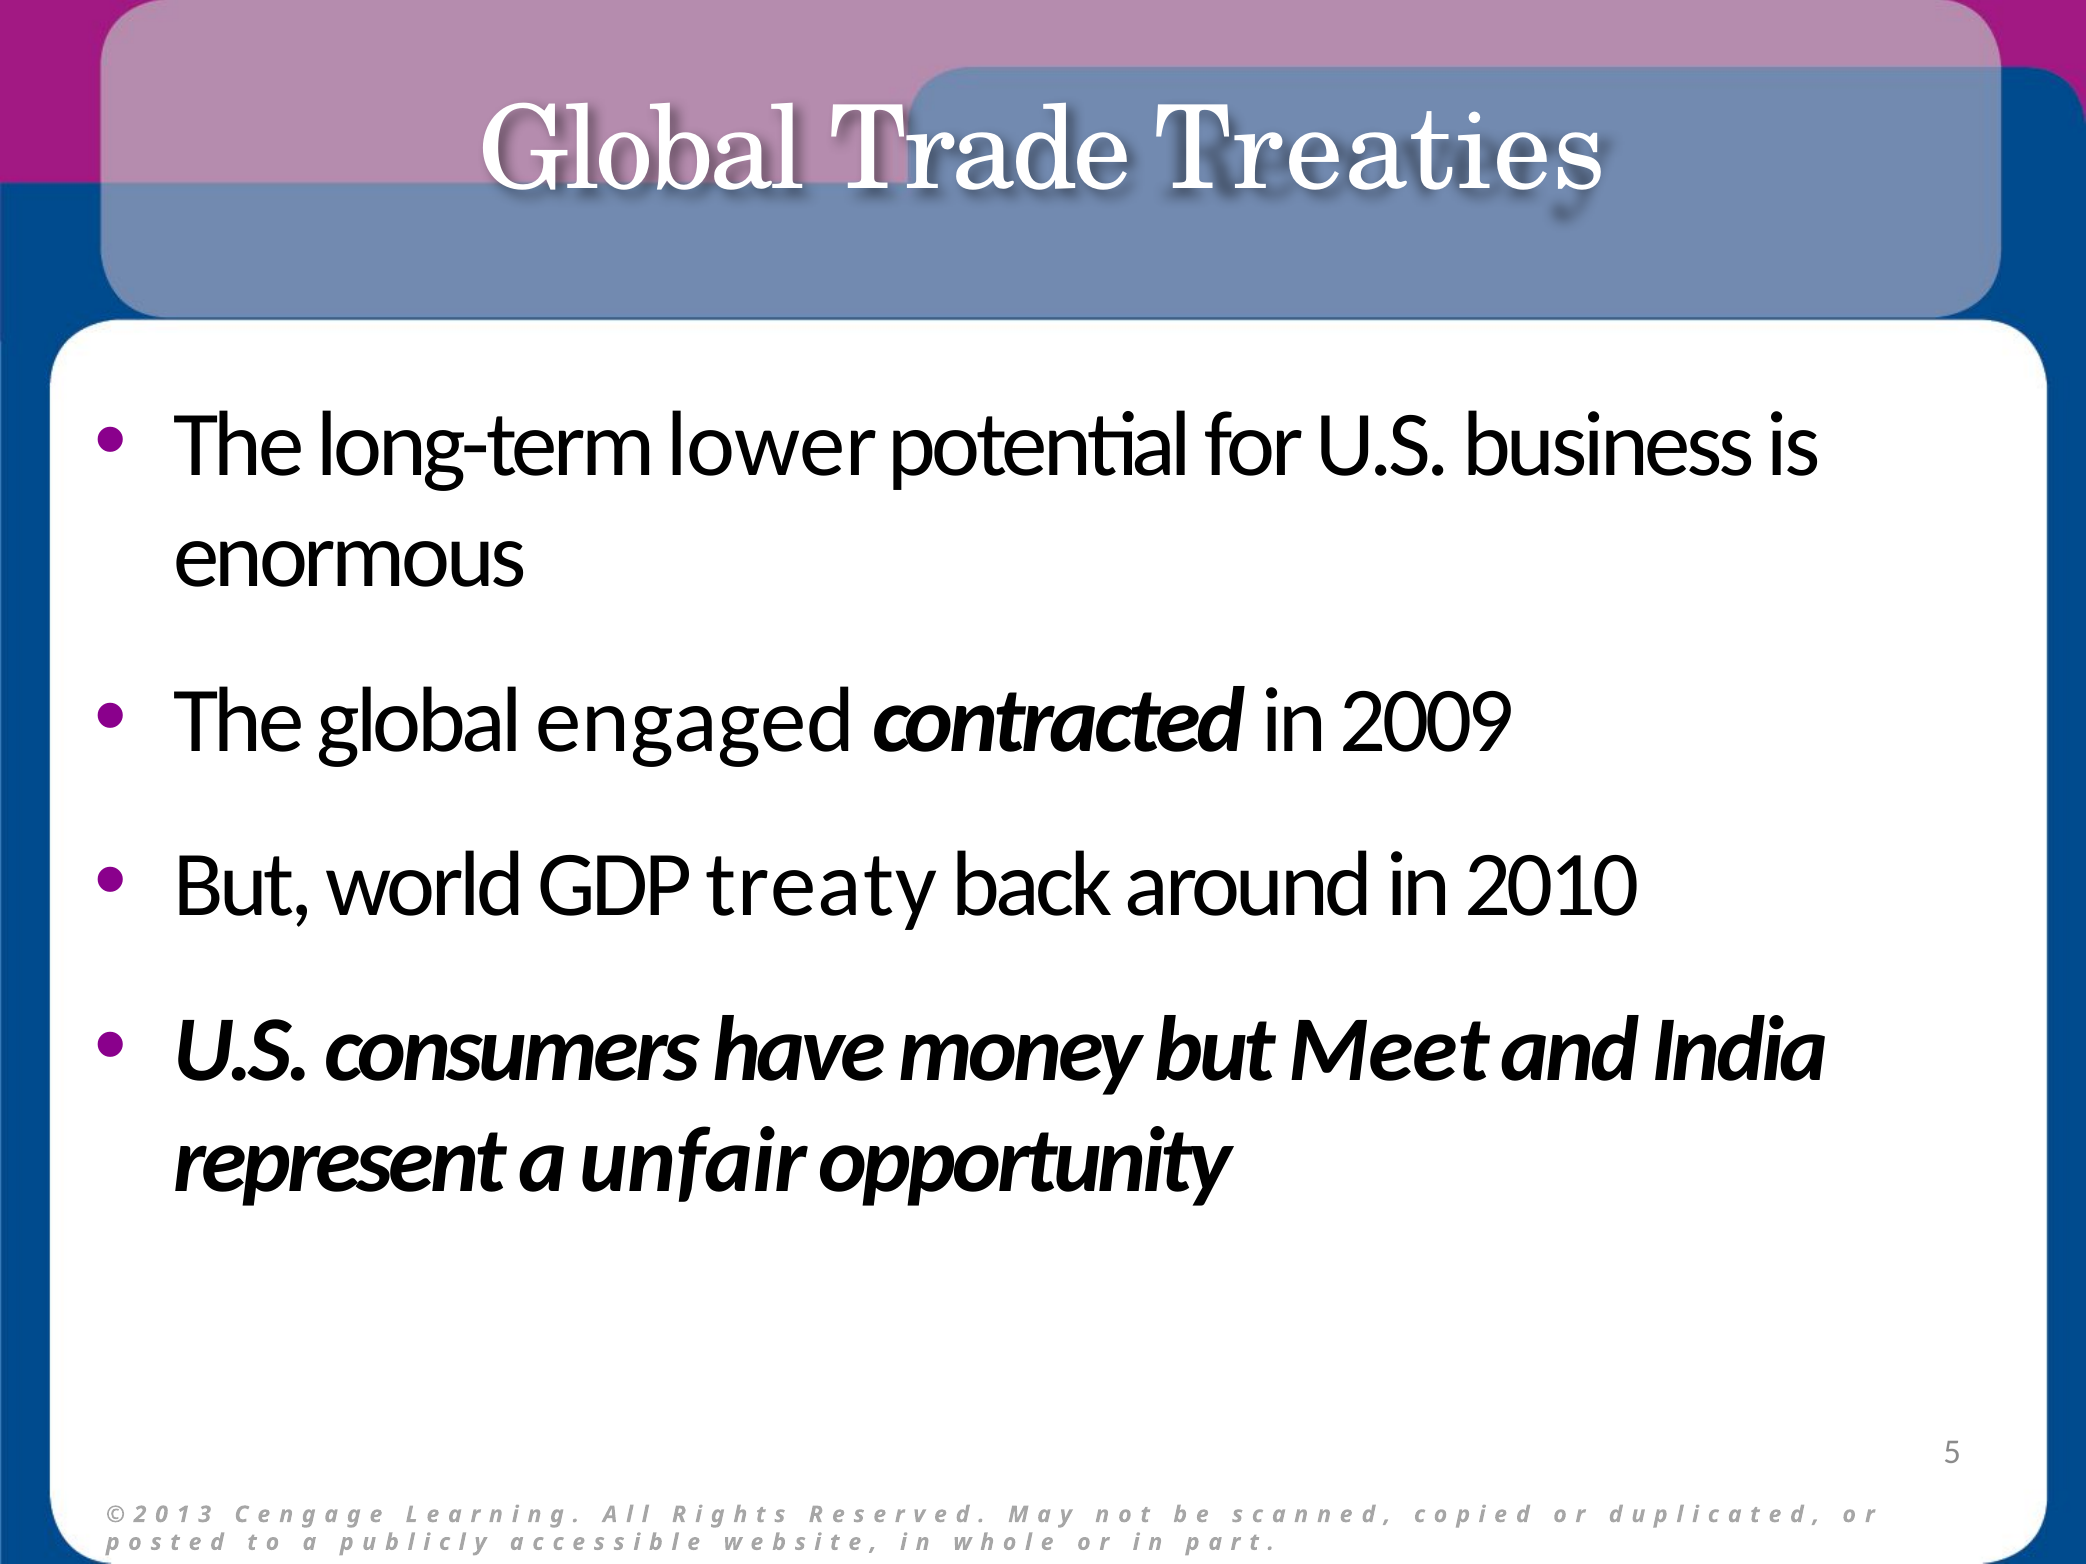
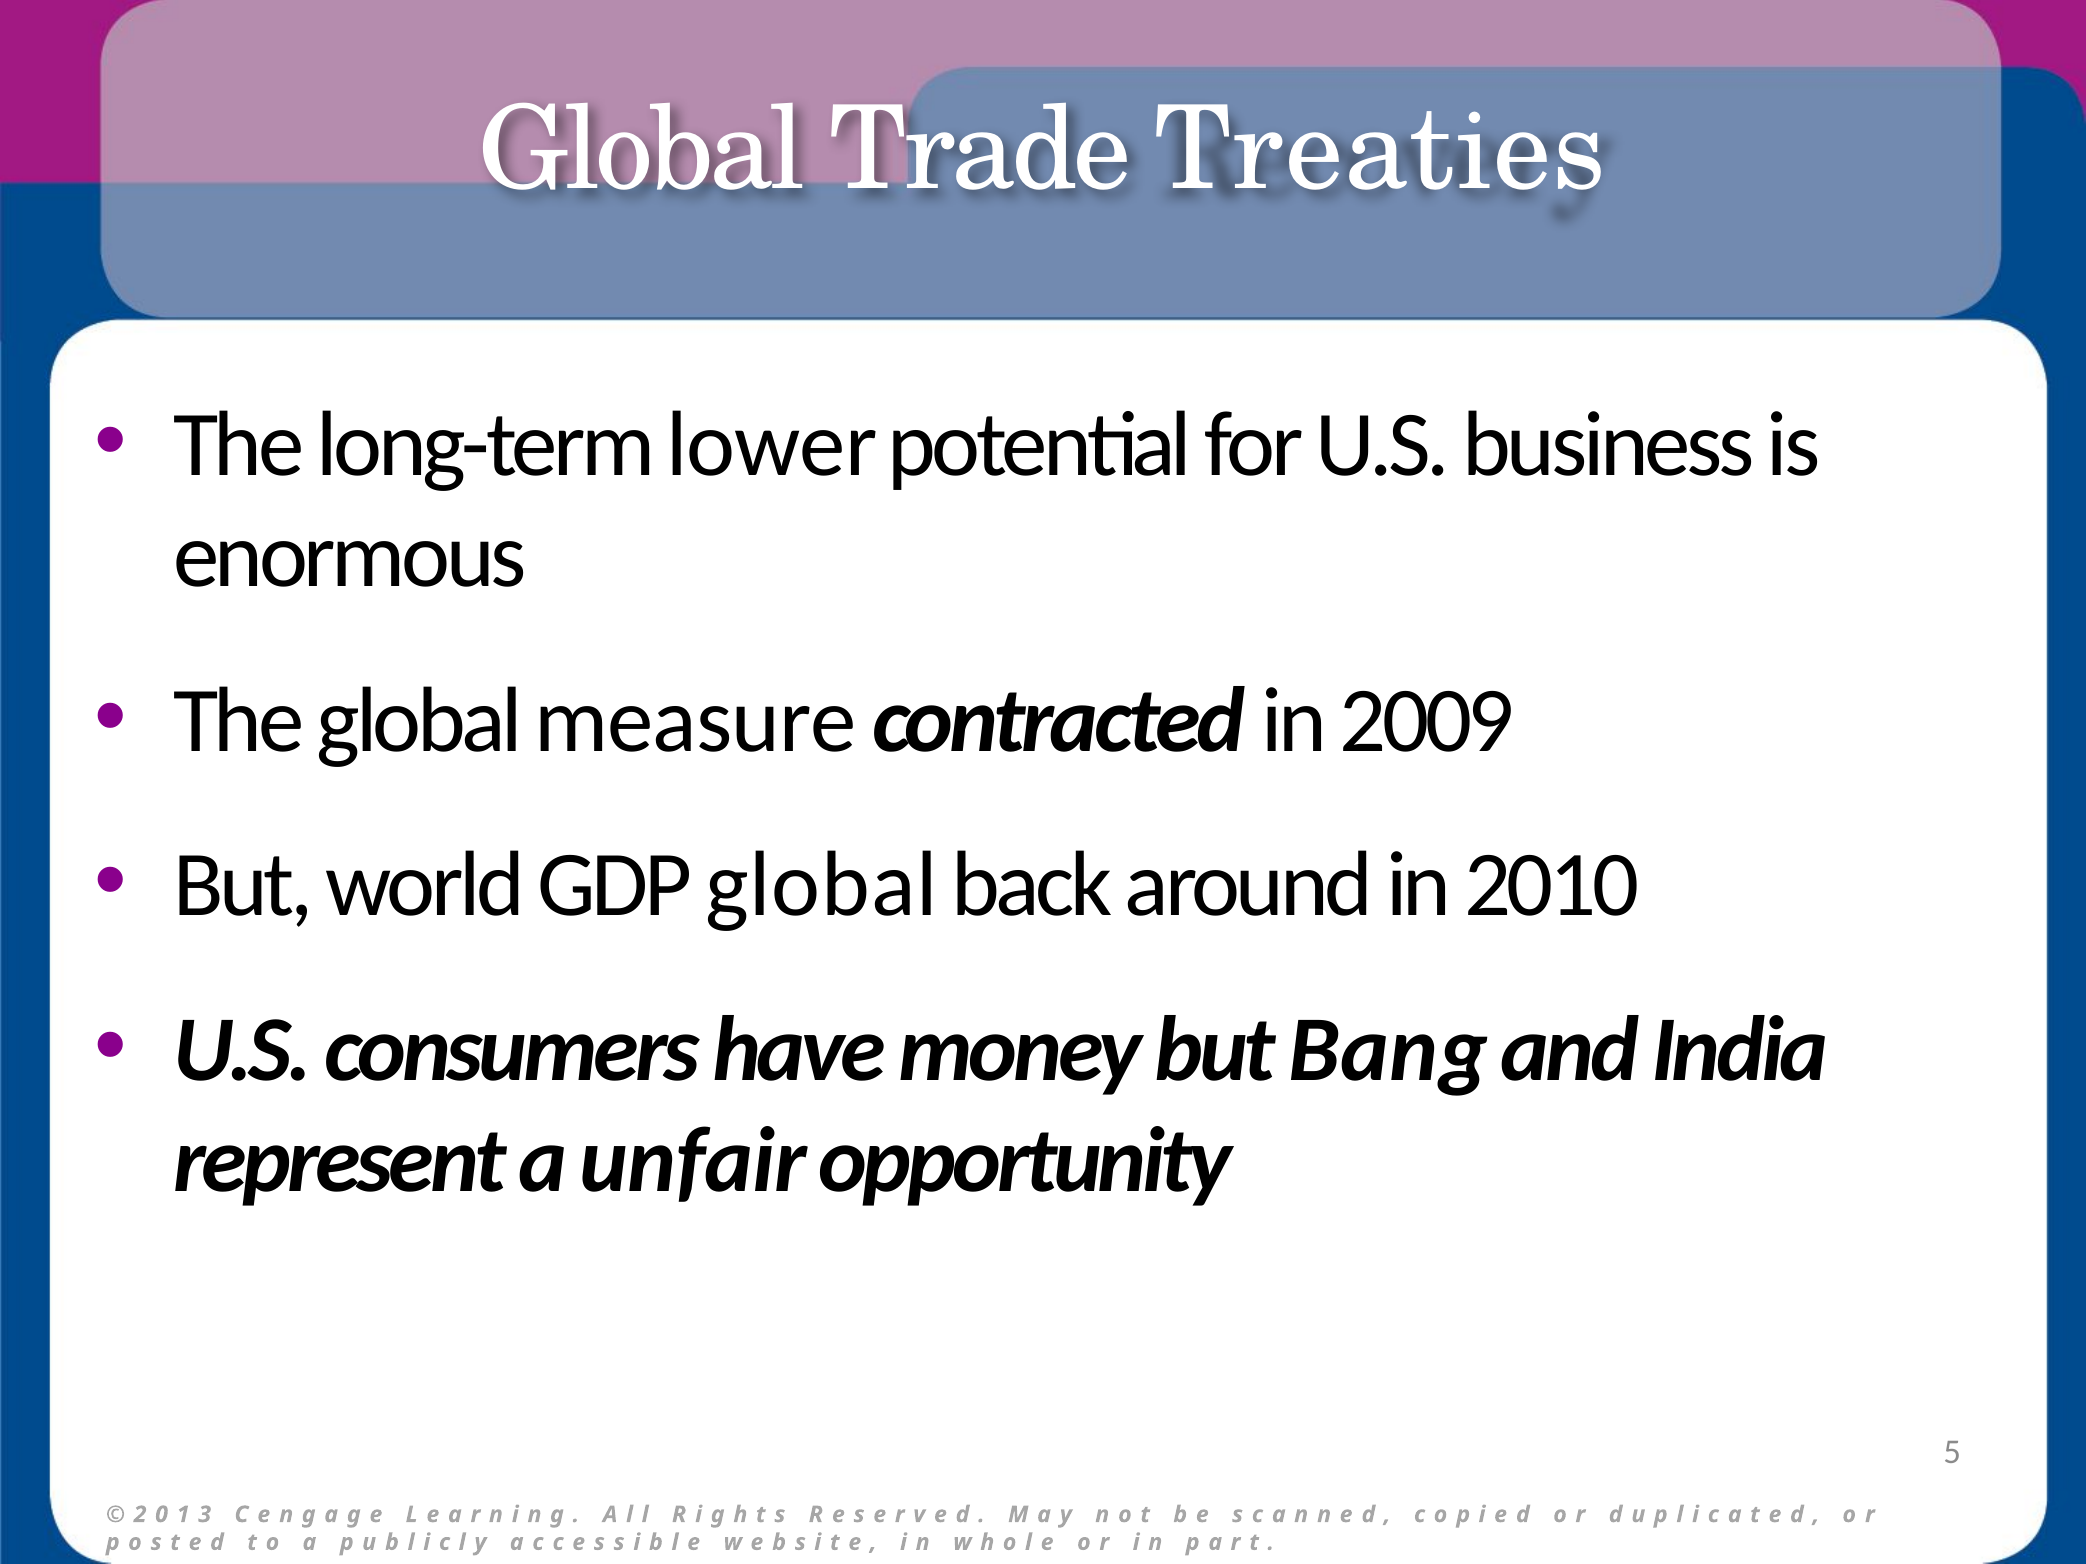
engaged: engaged -> measure (696, 721)
GDP treaty: treaty -> global (821, 886)
Meet: Meet -> Bang (1388, 1050)
